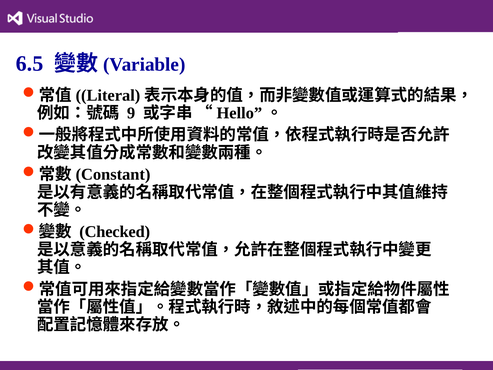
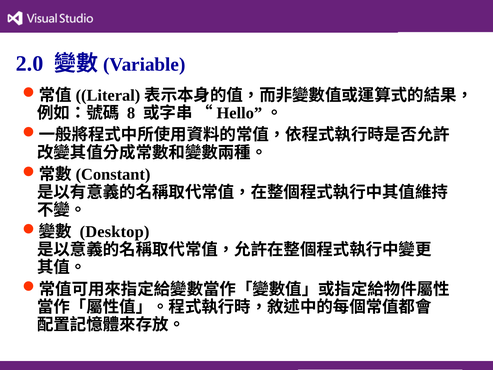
6.5: 6.5 -> 2.0 (30, 63)
9: 9 -> 8 (131, 113)
Checked: Checked -> Desktop (115, 232)
